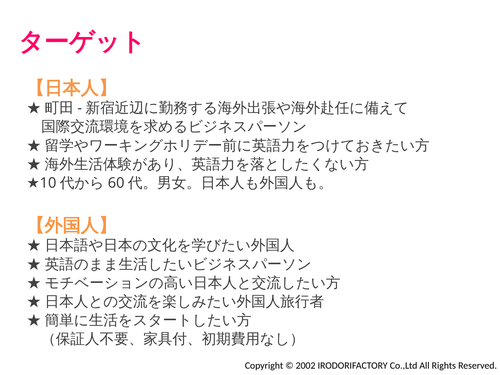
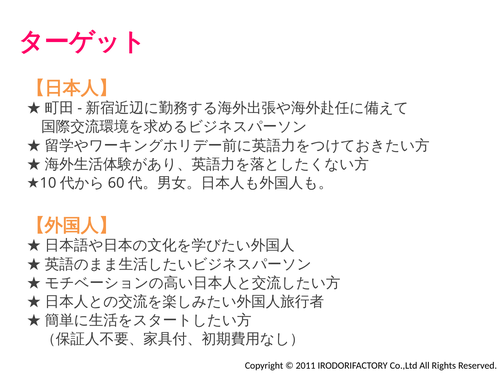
2002: 2002 -> 2011 (306, 366)
